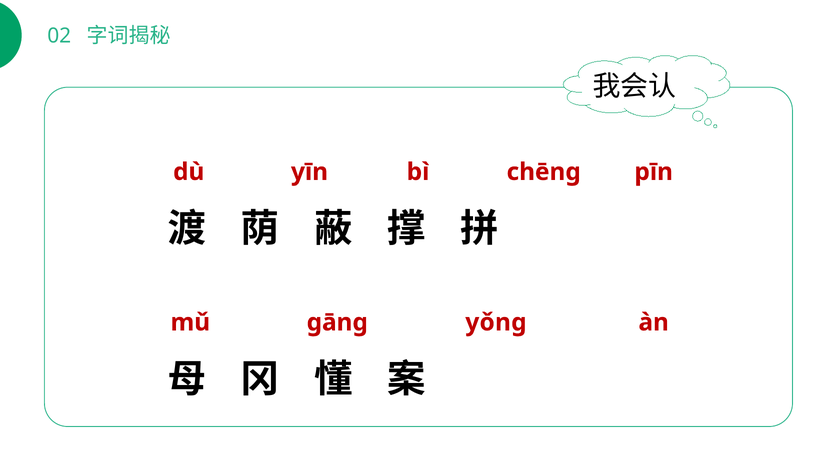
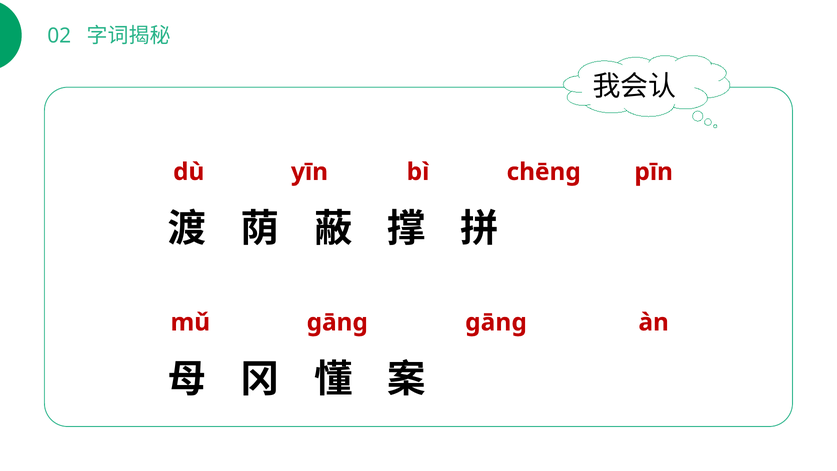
ɡānɡ yǒnɡ: yǒnɡ -> ɡānɡ (496, 322)
